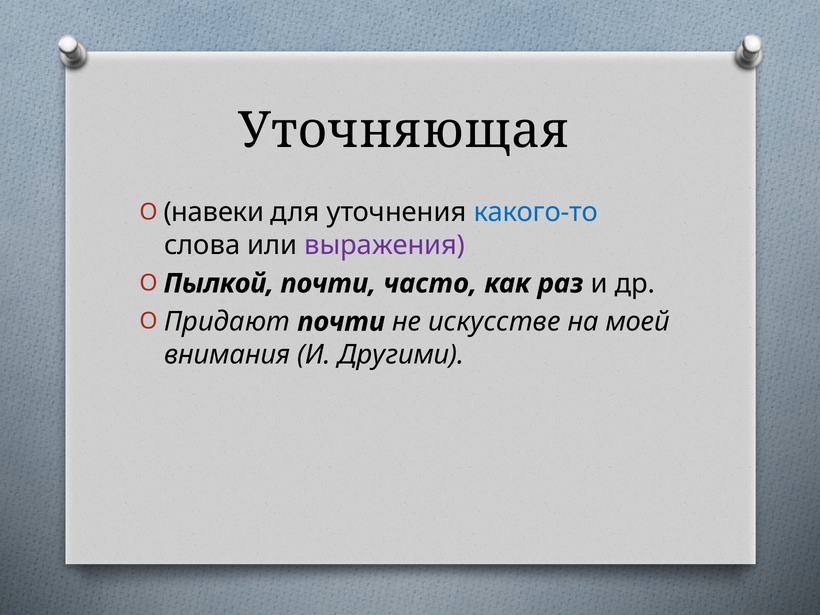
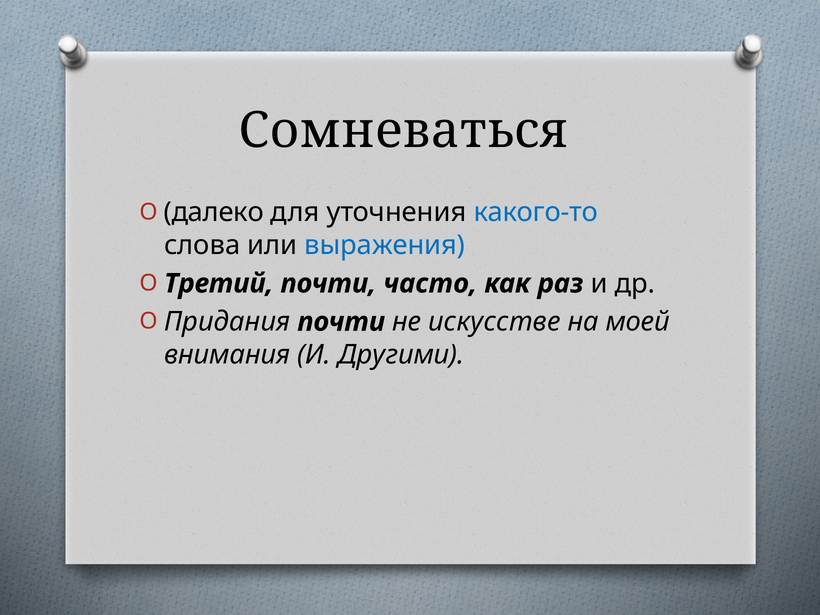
Уточняющая: Уточняющая -> Сомневаться (404, 131)
навеки: навеки -> далеко (214, 212)
выражения colour: purple -> blue (385, 245)
Пылкой: Пылкой -> Третий (219, 284)
Придают: Придают -> Придания (227, 322)
